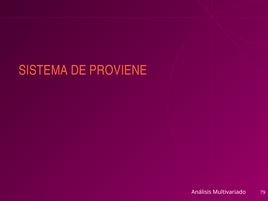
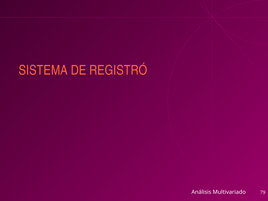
PROVIENE: PROVIENE -> REGISTRÓ (118, 70)
